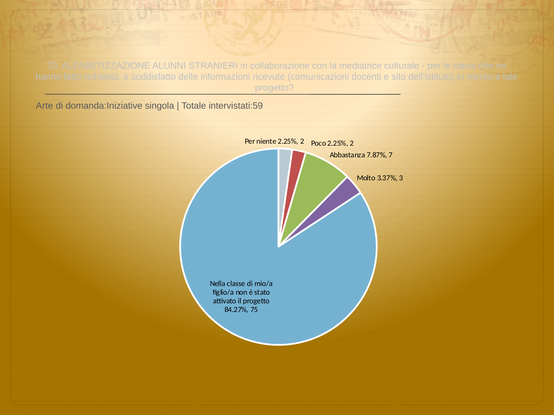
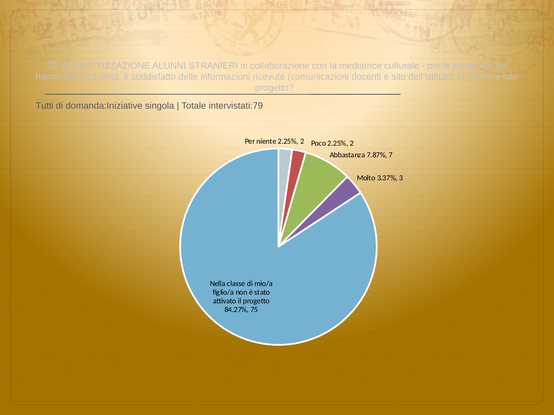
Arte: Arte -> Tutti (45, 106)
intervistati:59: intervistati:59 -> intervistati:79 (236, 106)
